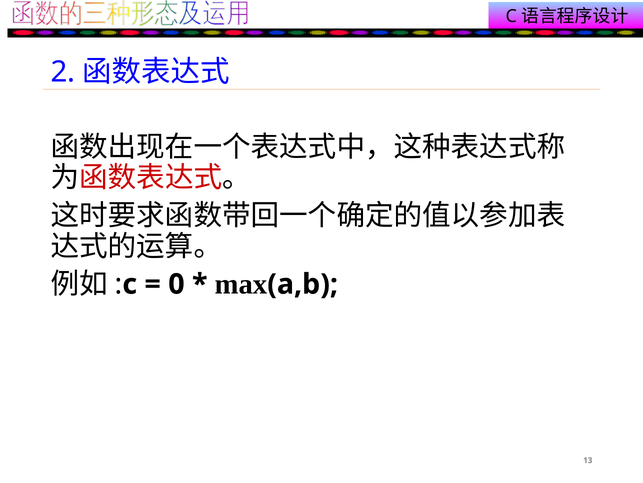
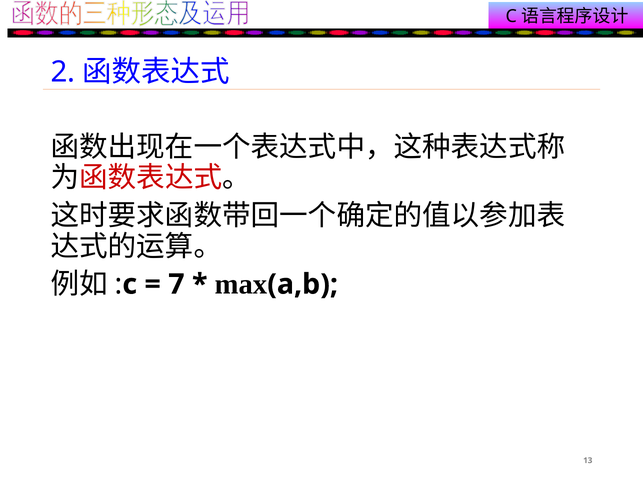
0: 0 -> 7 (176, 284)
